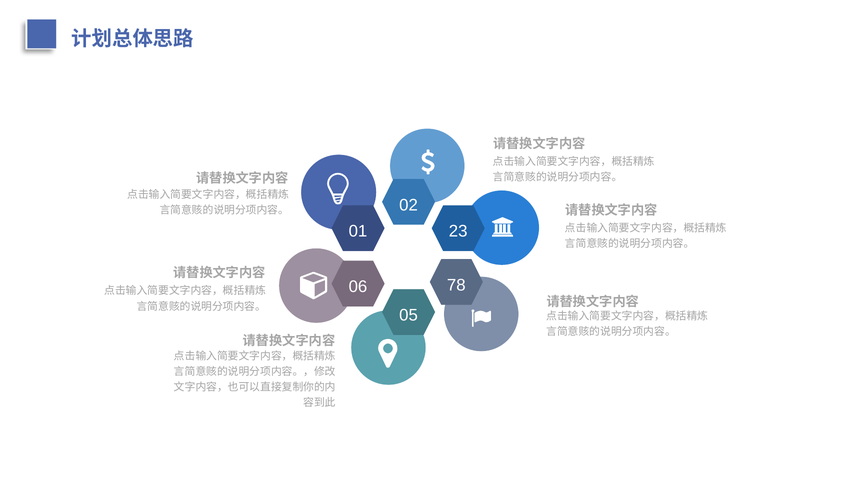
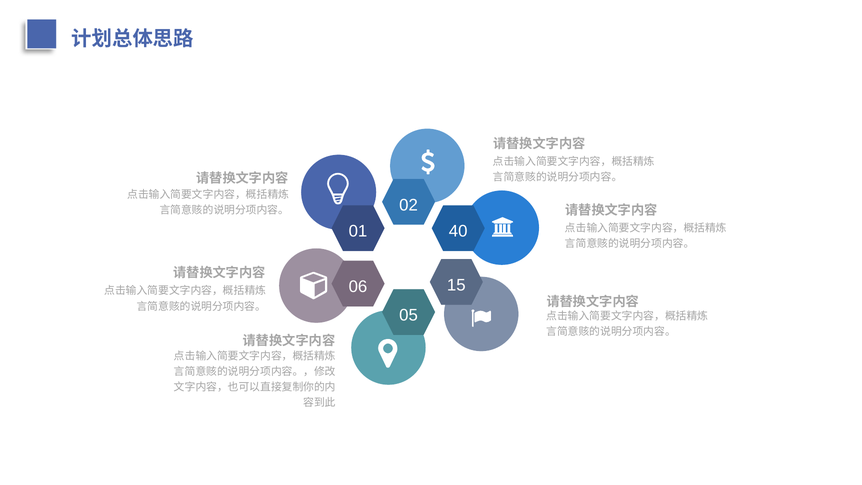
23: 23 -> 40 (458, 231)
78: 78 -> 15 (456, 285)
